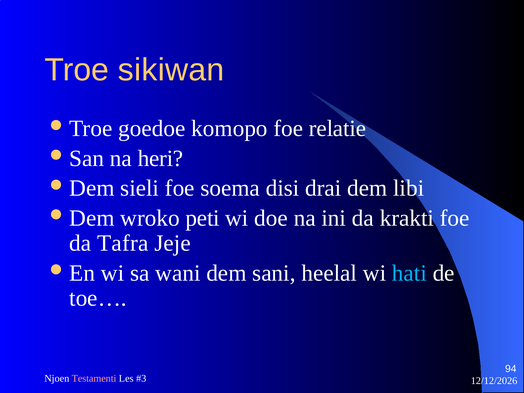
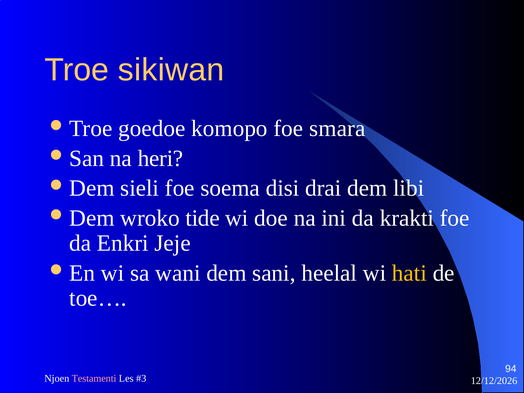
relatie: relatie -> smara (337, 129)
peti: peti -> tide (203, 218)
Tafra: Tafra -> Enkri (123, 243)
hati colour: light blue -> yellow (409, 273)
